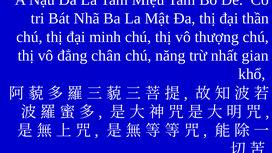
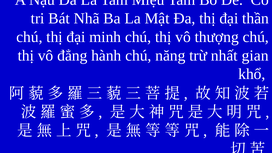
chân: chân -> hành (106, 56)
